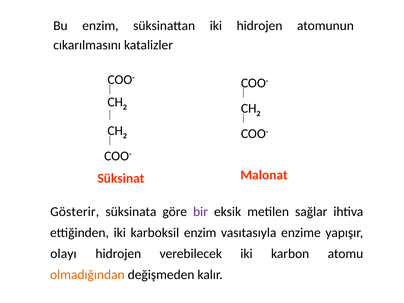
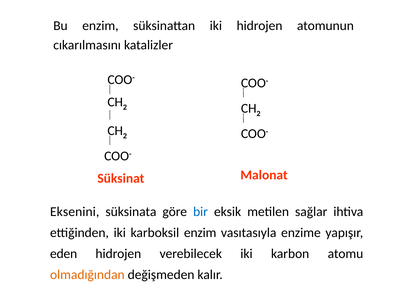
Gösterir: Gösterir -> Eksenini (75, 212)
bir colour: purple -> blue (201, 212)
olayı: olayı -> eden (64, 254)
